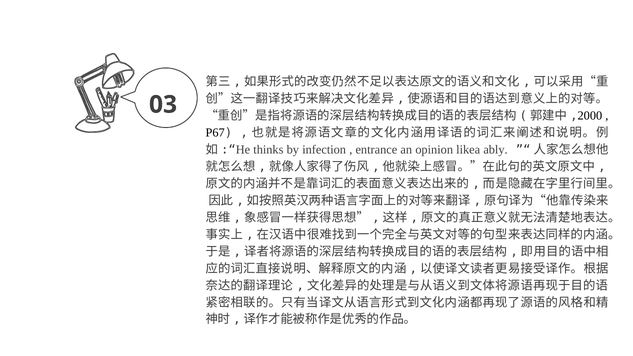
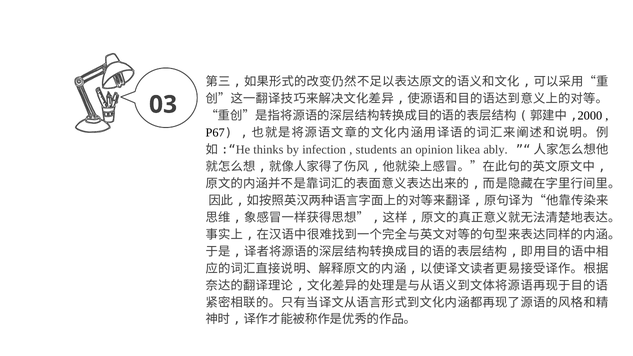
entrance: entrance -> students (376, 150)
